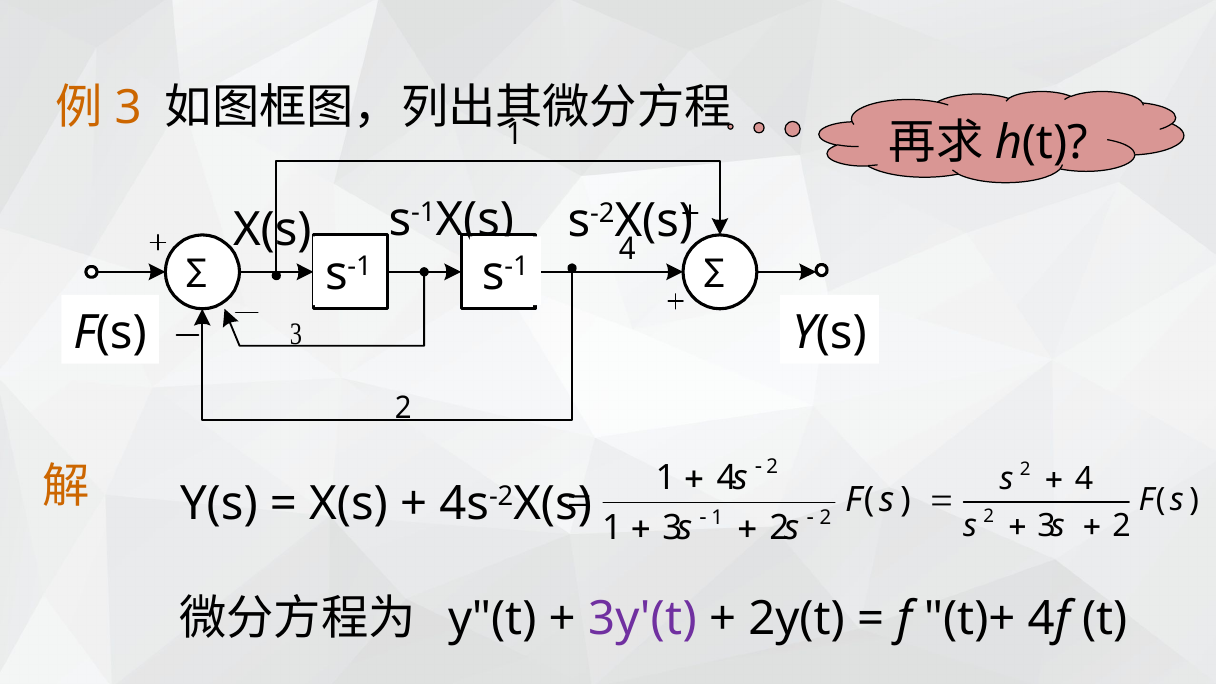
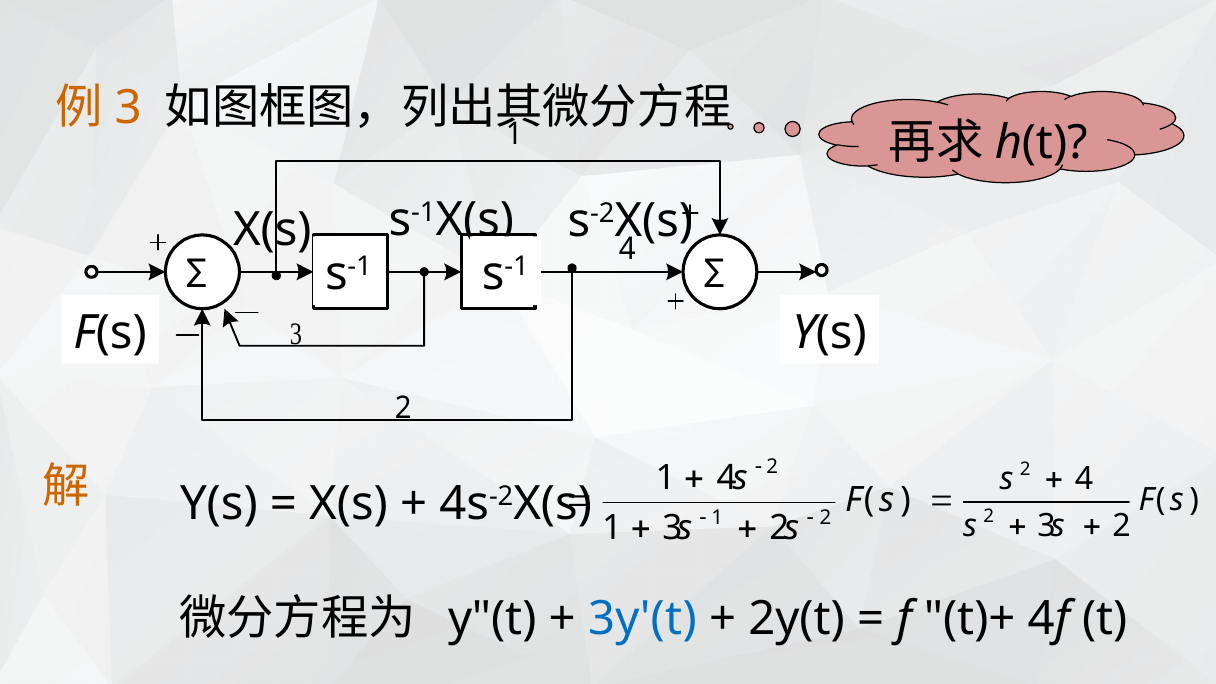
3y'(t colour: purple -> blue (642, 619)
